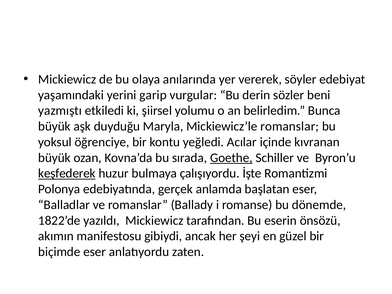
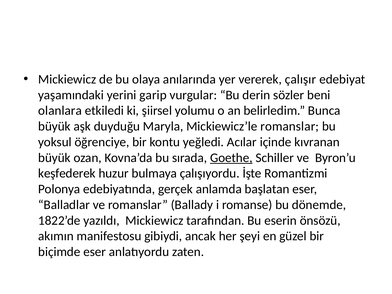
söyler: söyler -> çalışır (301, 79)
yazmıştı: yazmıştı -> olanlara (60, 111)
keşfederek underline: present -> none (67, 173)
